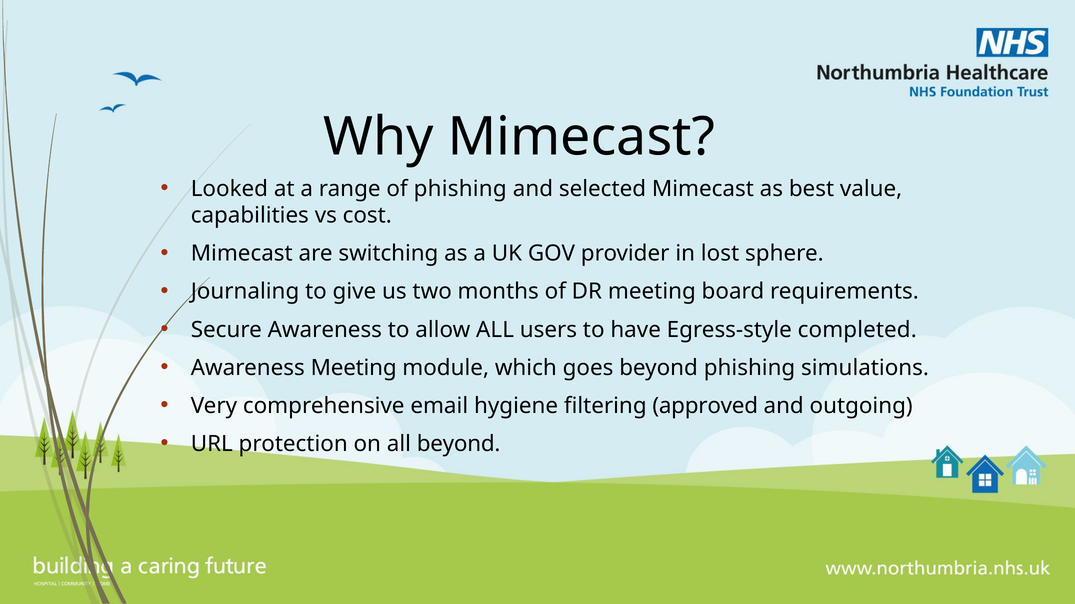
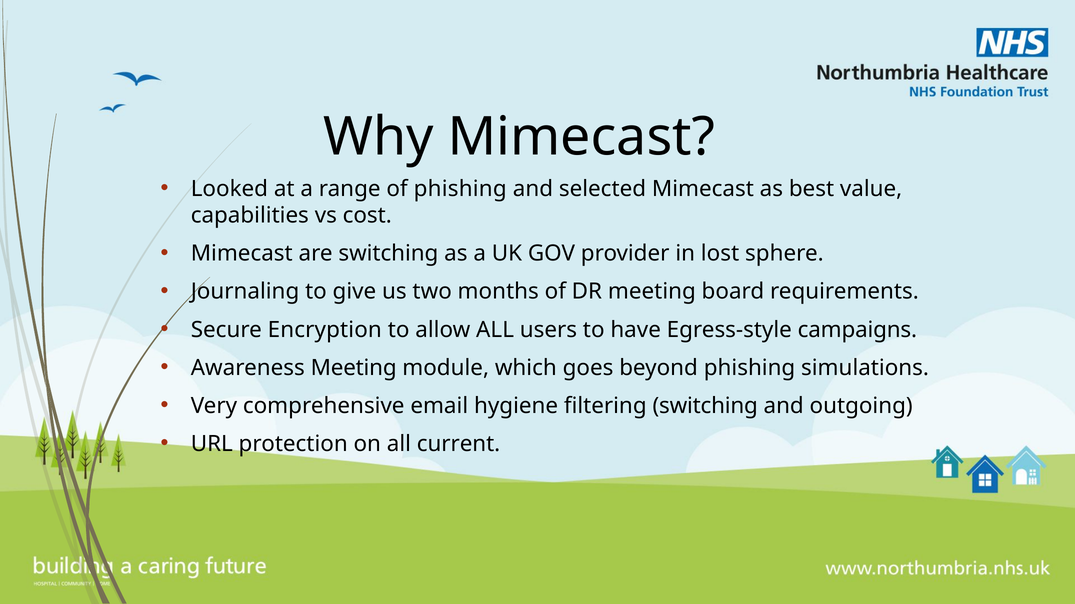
Secure Awareness: Awareness -> Encryption (325, 330)
completed: completed -> campaigns (857, 330)
filtering approved: approved -> switching (705, 406)
all beyond: beyond -> current (459, 444)
